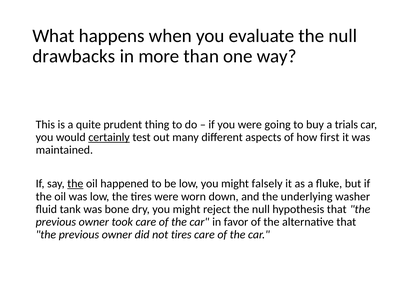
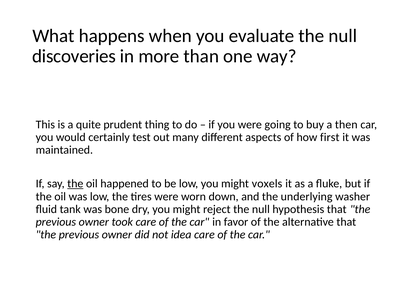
drawbacks: drawbacks -> discoveries (74, 56)
trials: trials -> then (346, 125)
certainly underline: present -> none (109, 137)
falsely: falsely -> voxels (267, 184)
not tires: tires -> idea (181, 235)
